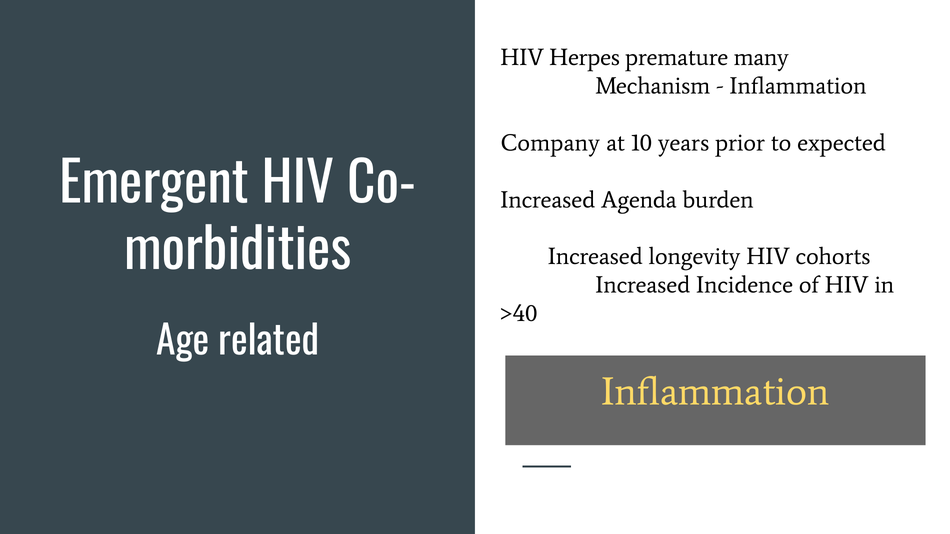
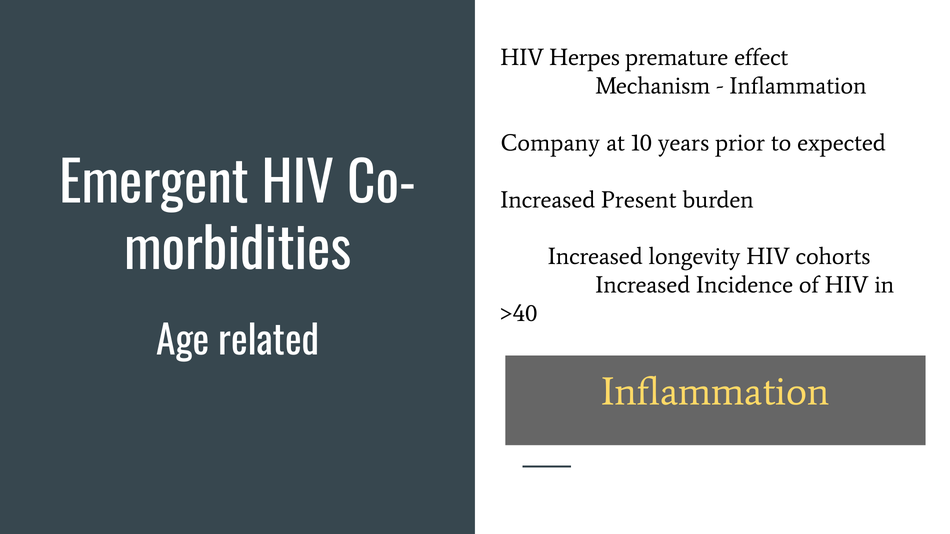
many: many -> effect (761, 57)
Agenda: Agenda -> Present (639, 200)
